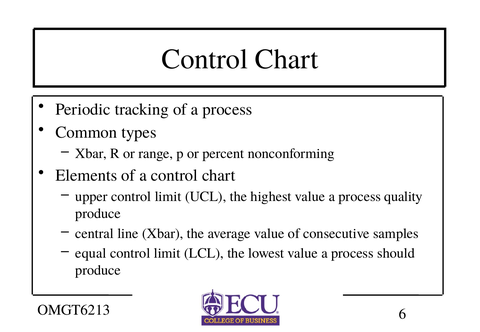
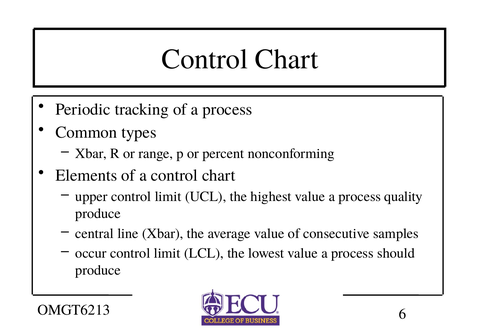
equal: equal -> occur (91, 253)
